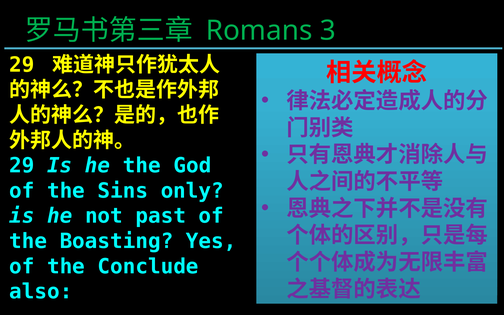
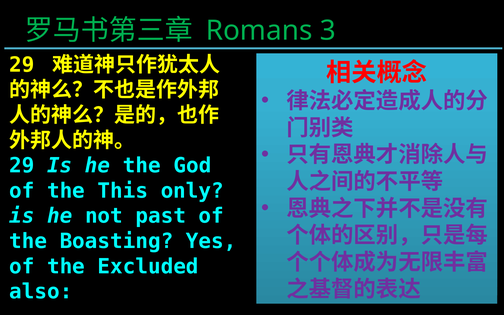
Sins: Sins -> This (123, 191)
Conclude: Conclude -> Excluded (148, 266)
